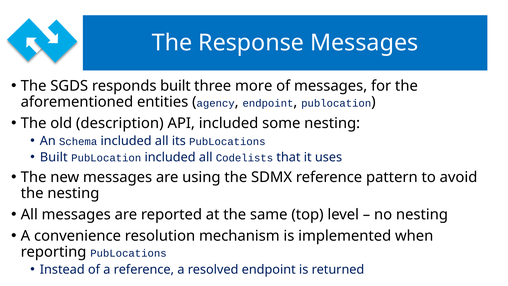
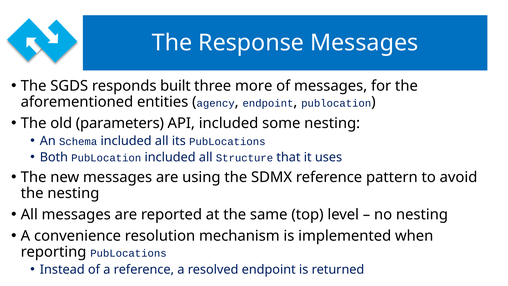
description: description -> parameters (120, 123)
Built: Built -> Both (54, 157)
Codelists: Codelists -> Structure (244, 158)
